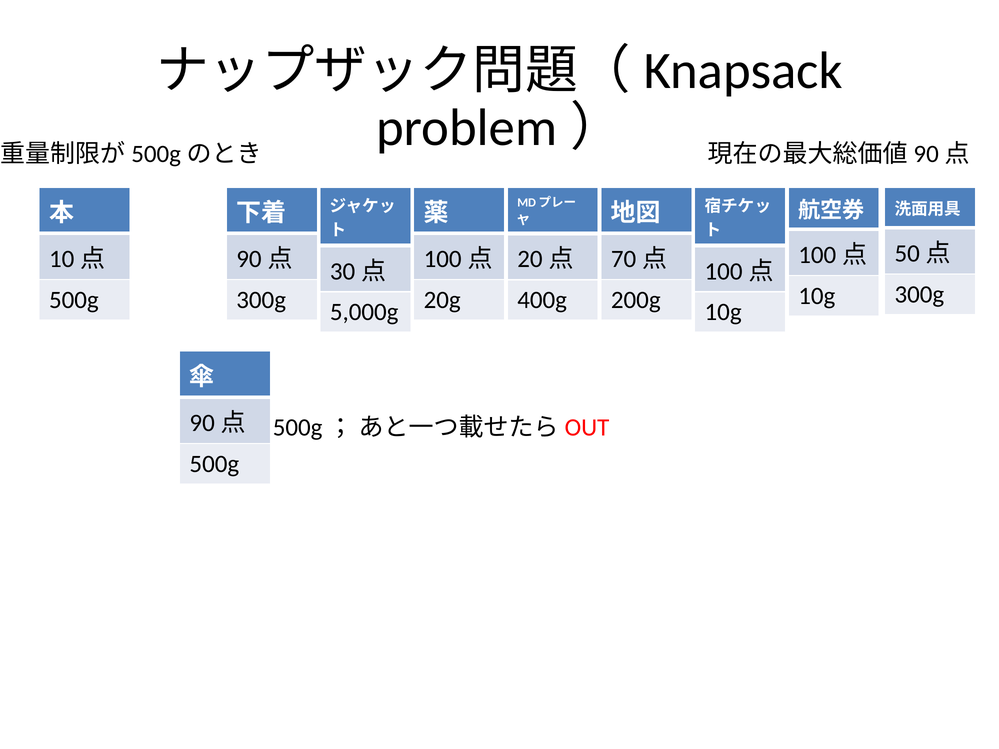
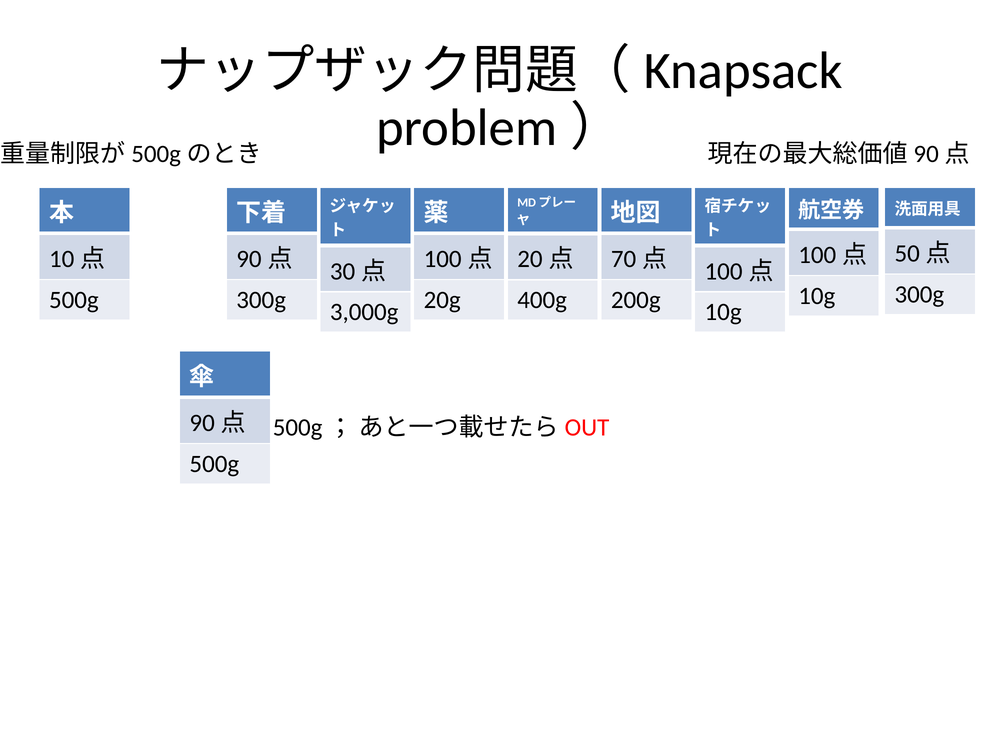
5,000g: 5,000g -> 3,000g (364, 312)
